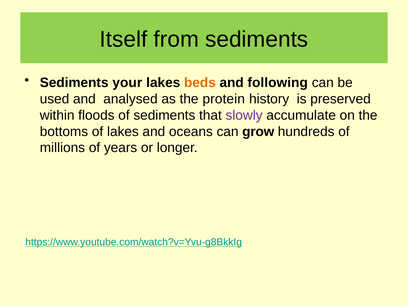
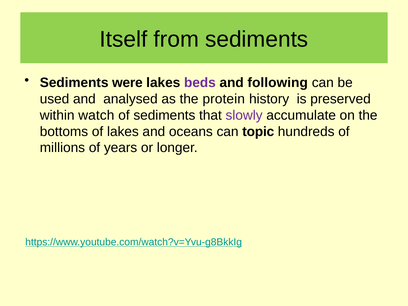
your: your -> were (127, 83)
beds colour: orange -> purple (200, 83)
floods: floods -> watch (96, 115)
grow: grow -> topic (258, 132)
